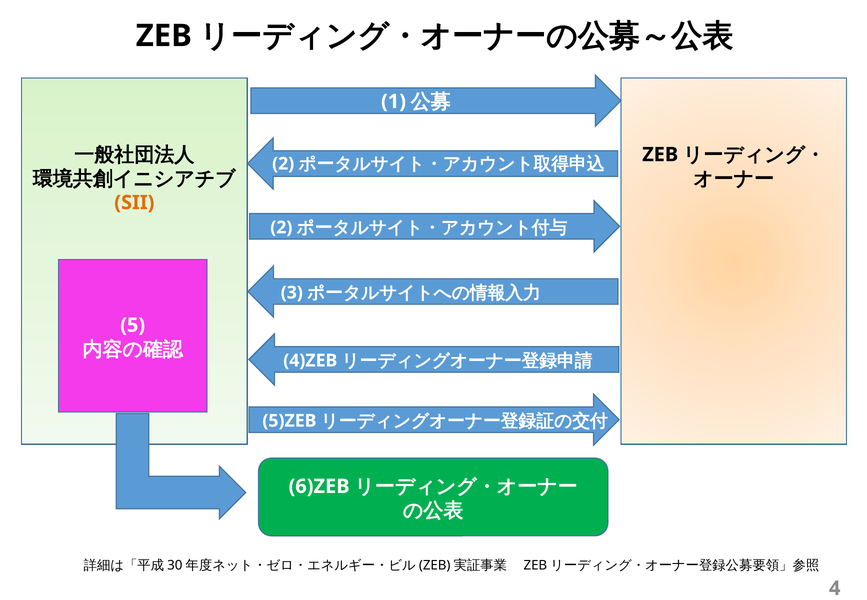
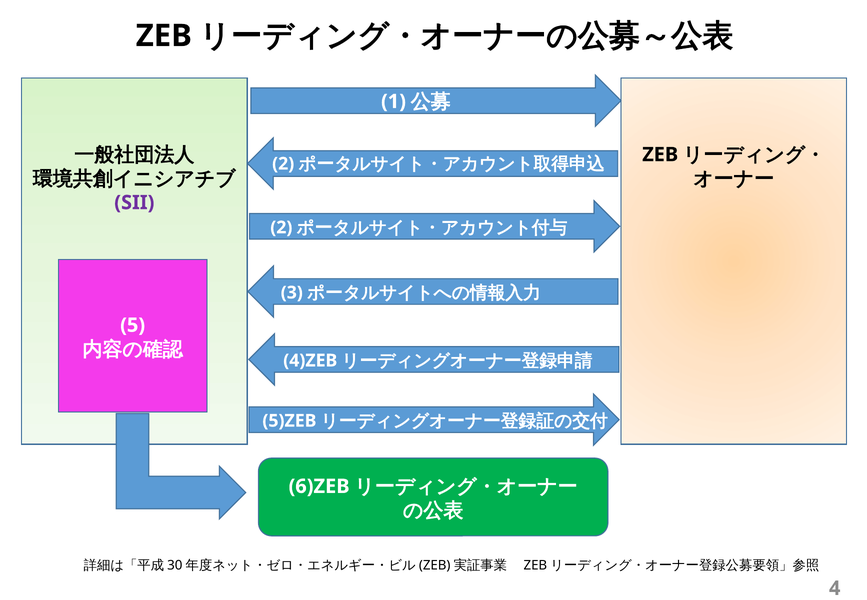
SII colour: orange -> purple (134, 203)
